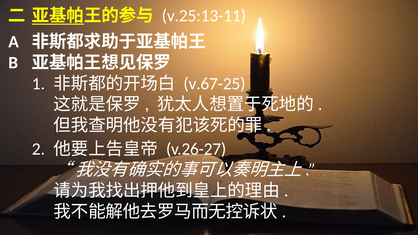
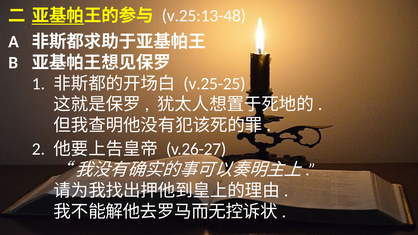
v.25:13-11: v.25:13-11 -> v.25:13-48 (204, 16)
v.67-25: v.67-25 -> v.25-25 (214, 84)
